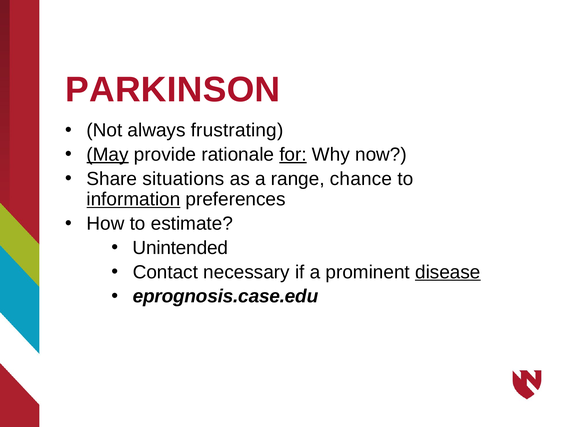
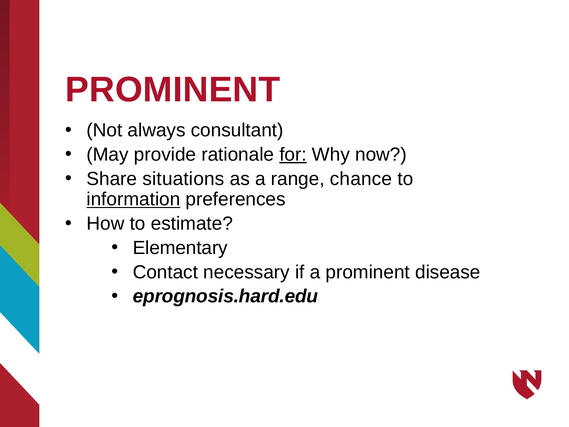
PARKINSON: PARKINSON -> PROMINENT (173, 90)
frustrating: frustrating -> consultant (237, 130)
May underline: present -> none (108, 154)
Unintended: Unintended -> Elementary (180, 248)
disease underline: present -> none (448, 272)
eprognosis.case.edu: eprognosis.case.edu -> eprognosis.hard.edu (225, 296)
